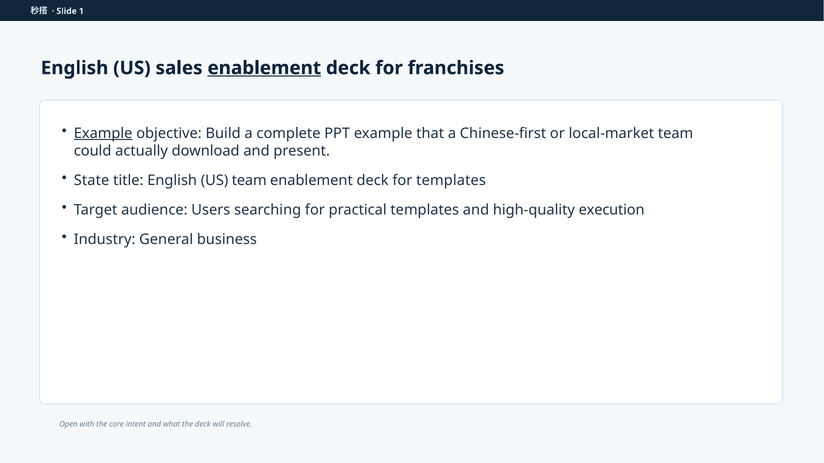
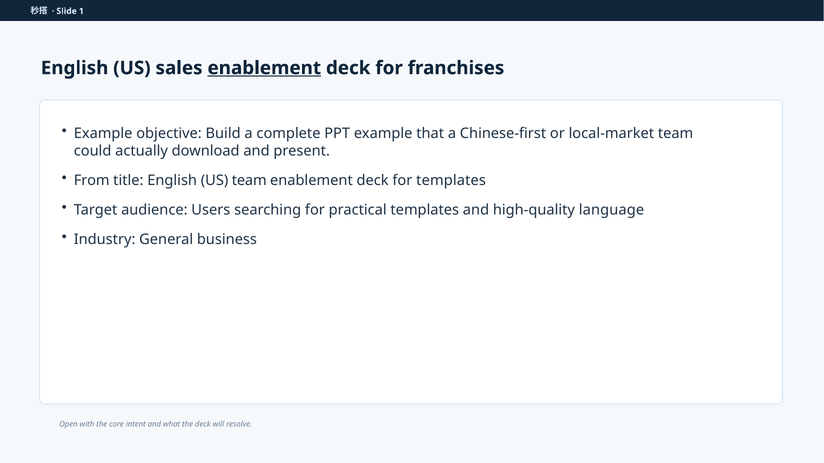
Example underline: present -> none (103, 133)
State: State -> From (92, 180)
execution: execution -> language (611, 210)
